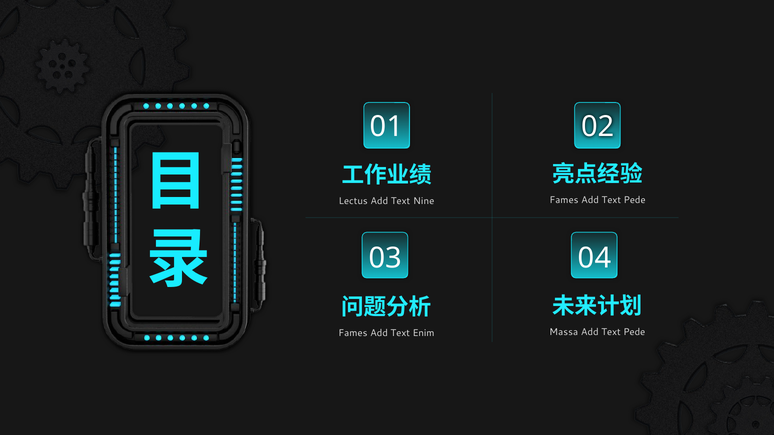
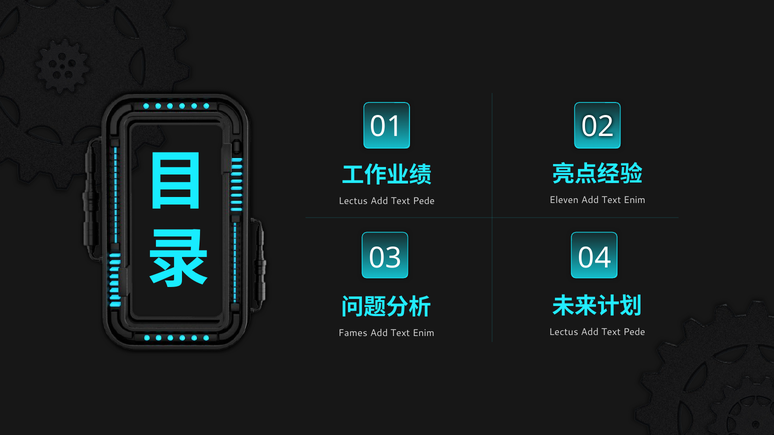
Fames: Fames -> Eleven (564, 200)
Pede: Pede -> Enim (635, 200)
Nine: Nine -> Pede (424, 201)
Massa: Massa -> Lectus (564, 332)
